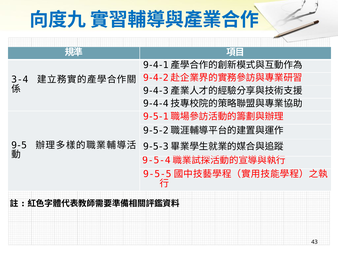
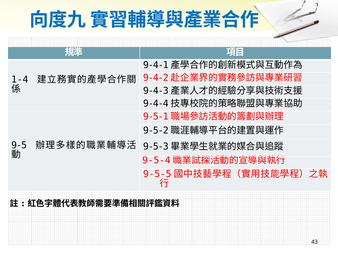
3-4: 3-4 -> 1-4 (20, 79)
